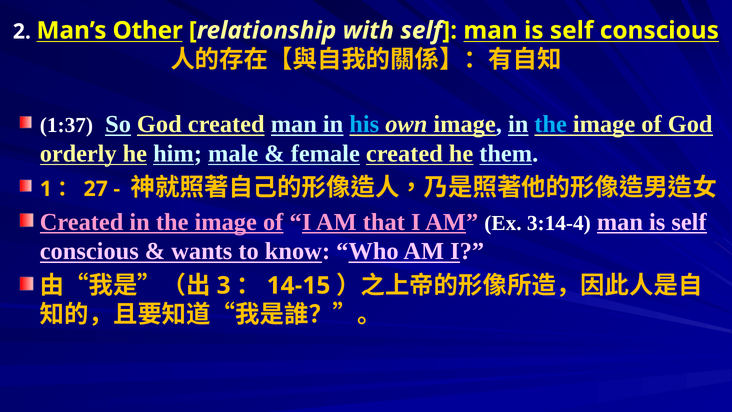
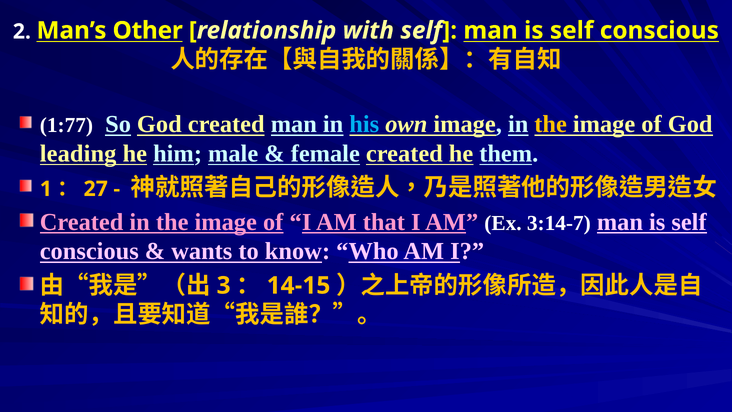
1:37: 1:37 -> 1:77 (66, 125)
the colour: light blue -> yellow (551, 124)
orderly: orderly -> leading (78, 154)
3:14-4: 3:14-4 -> 3:14-7 (559, 223)
